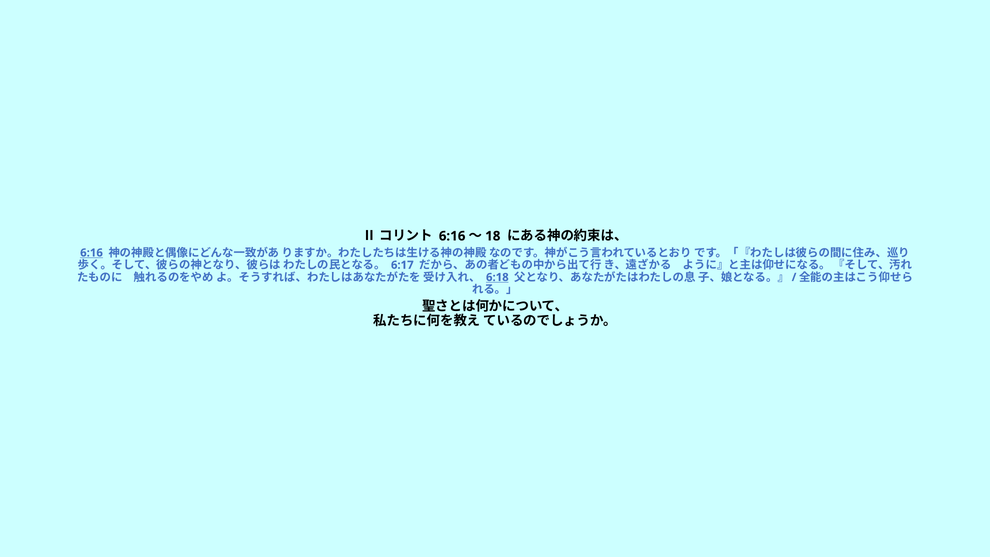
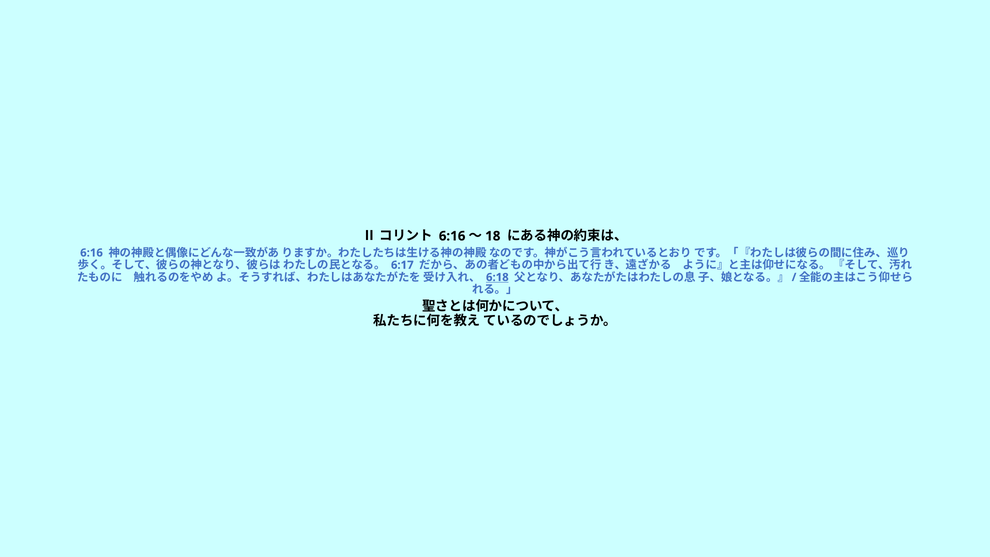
6:16 underline: present -> none (92, 253)
